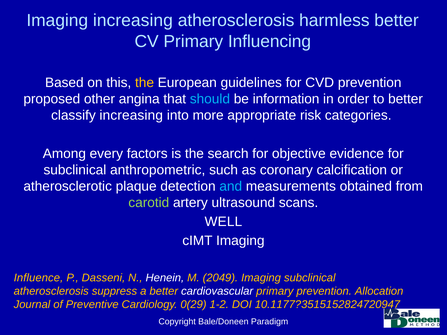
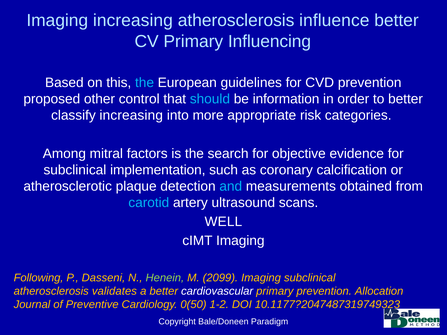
harmless: harmless -> influence (334, 21)
the colour: yellow -> light blue (145, 83)
angina: angina -> control (139, 99)
every: every -> mitral (106, 154)
anthropometric: anthropometric -> implementation (158, 170)
carotid colour: light green -> light blue (149, 203)
Influence: Influence -> Following (39, 278)
Henein colour: white -> light green (165, 278)
2049: 2049 -> 2099 (220, 278)
suppress: suppress -> validates (114, 291)
0(29: 0(29 -> 0(50 (193, 305)
10.1177?3515152824720947: 10.1177?3515152824720947 -> 10.1177?2047487319749323 (327, 305)
